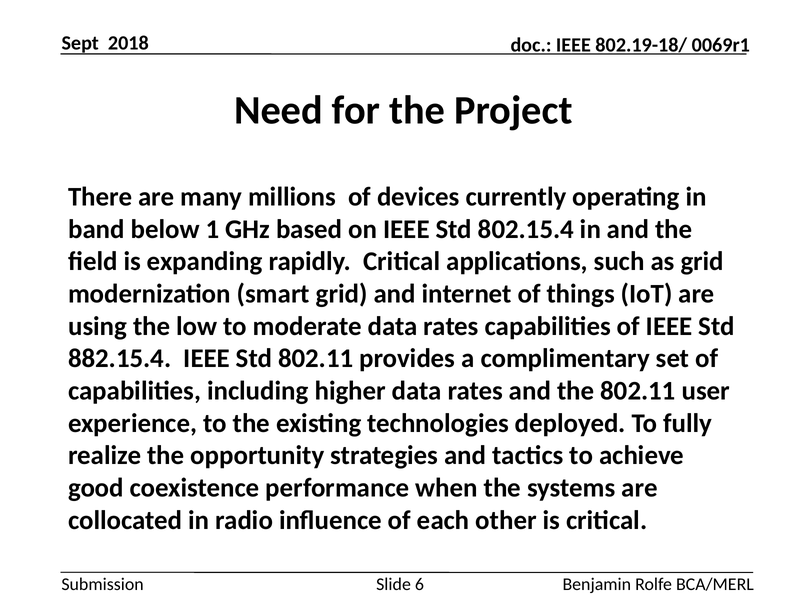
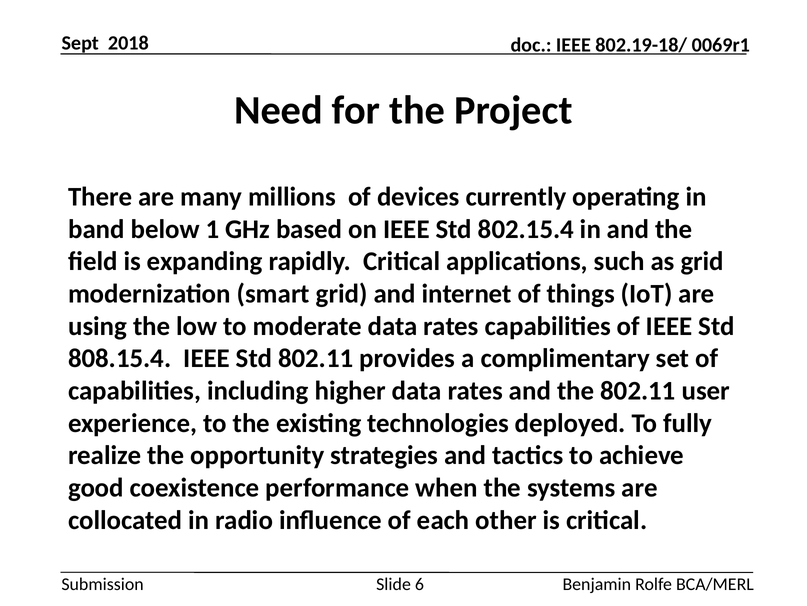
882.15.4: 882.15.4 -> 808.15.4 (120, 358)
